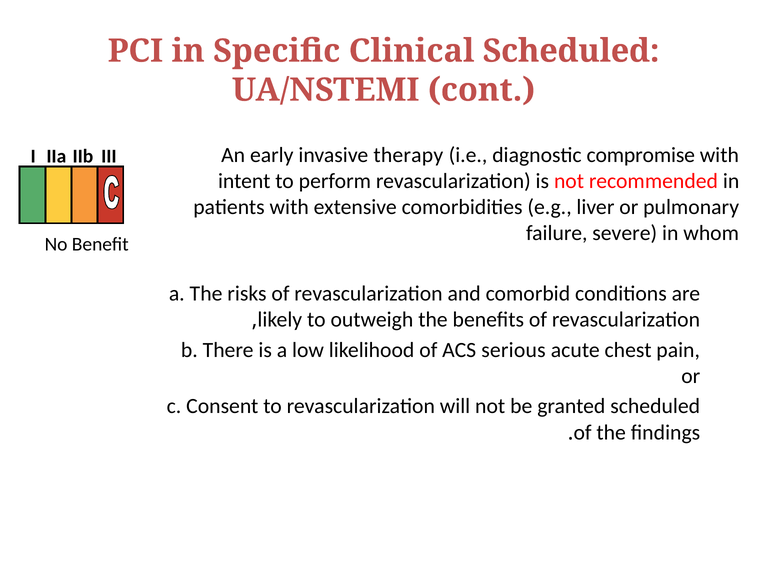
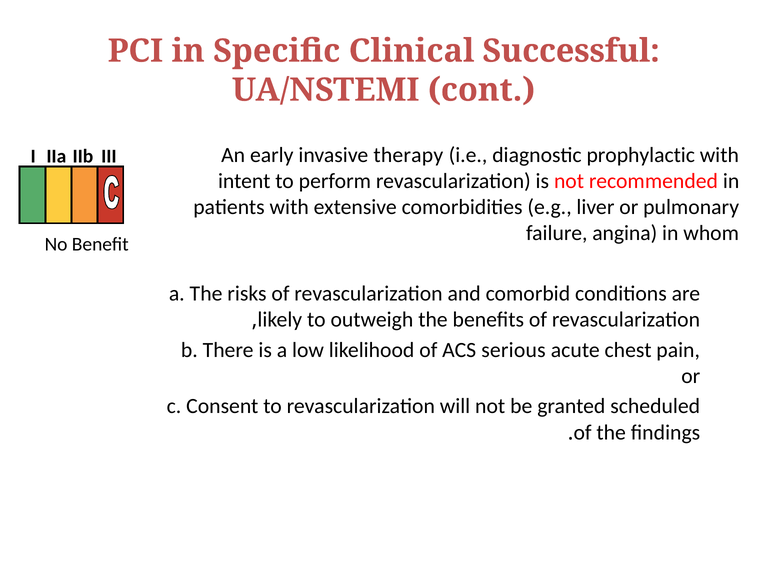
Clinical Scheduled: Scheduled -> Successful (571, 51)
compromise: compromise -> prophylactic (641, 155)
severe: severe -> angina (625, 233)
